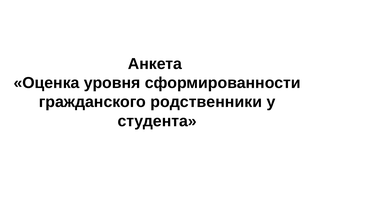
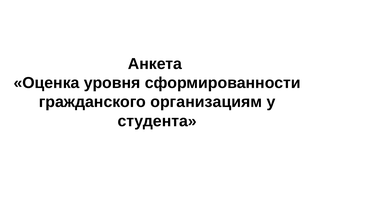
родственники: родственники -> организациям (206, 102)
